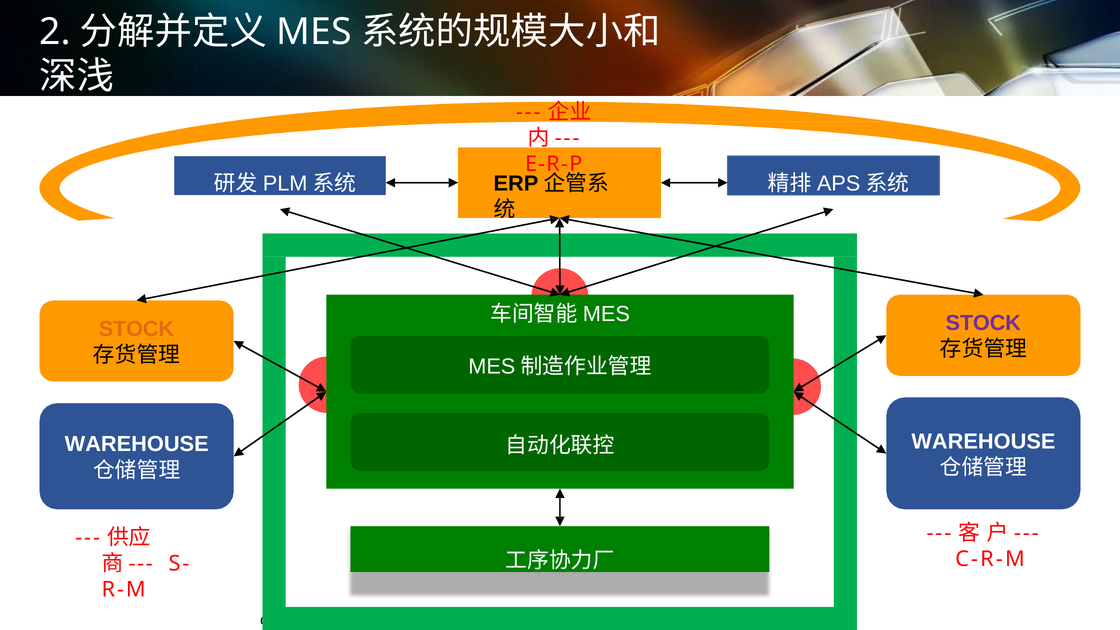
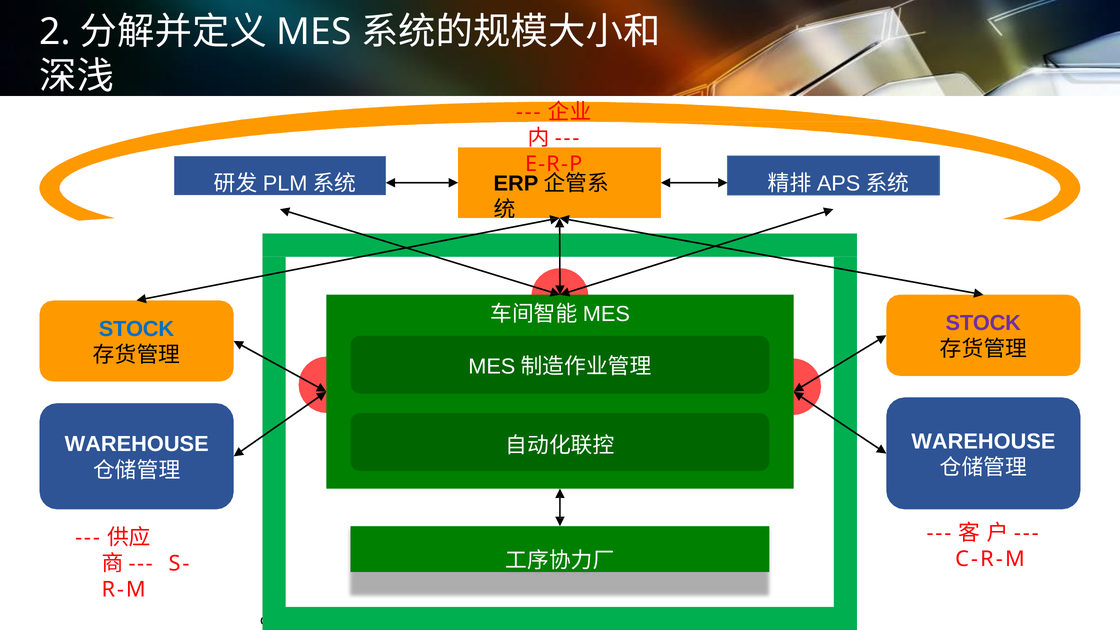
STOCK colour: orange -> blue (136, 329)
